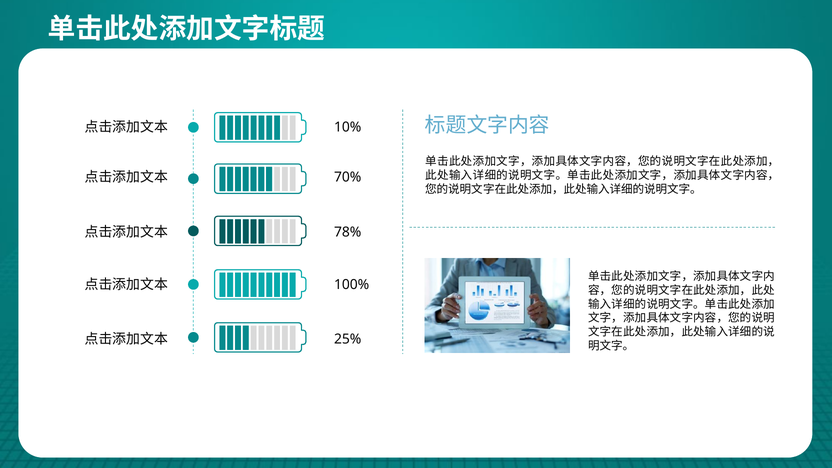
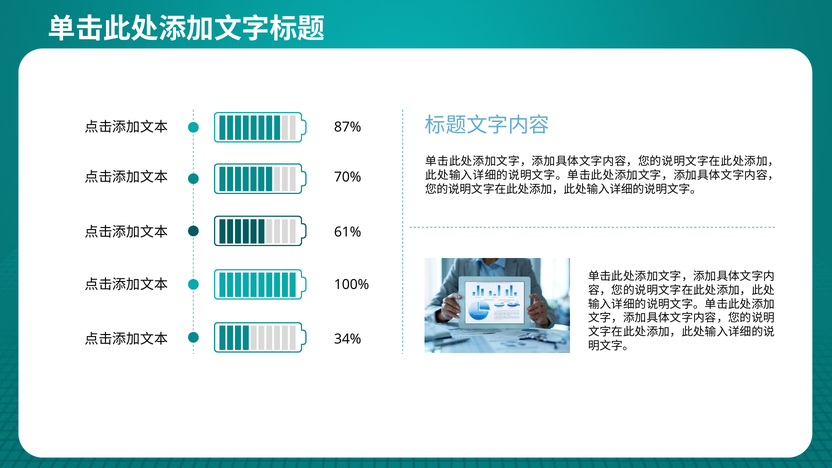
10%: 10% -> 87% (348, 127)
78%: 78% -> 61% (348, 232)
25%: 25% -> 34% (348, 339)
